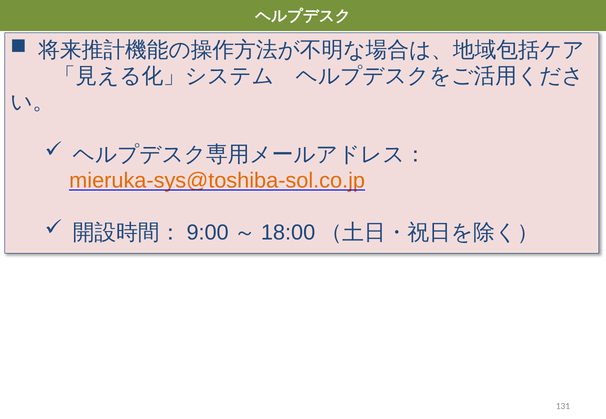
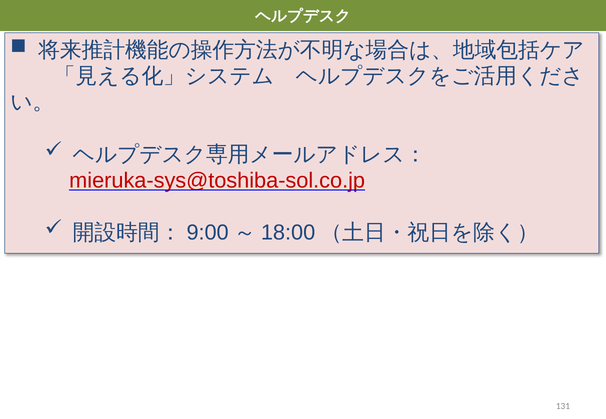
mieruka-sys@toshiba-sol.co.jp colour: orange -> red (217, 181)
